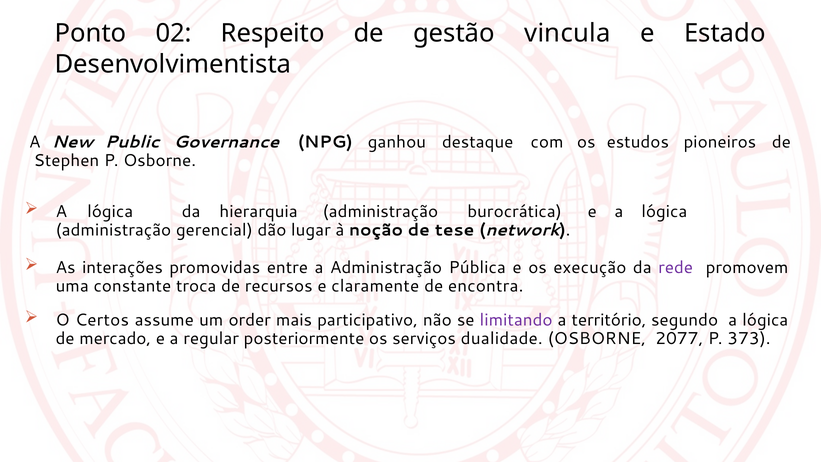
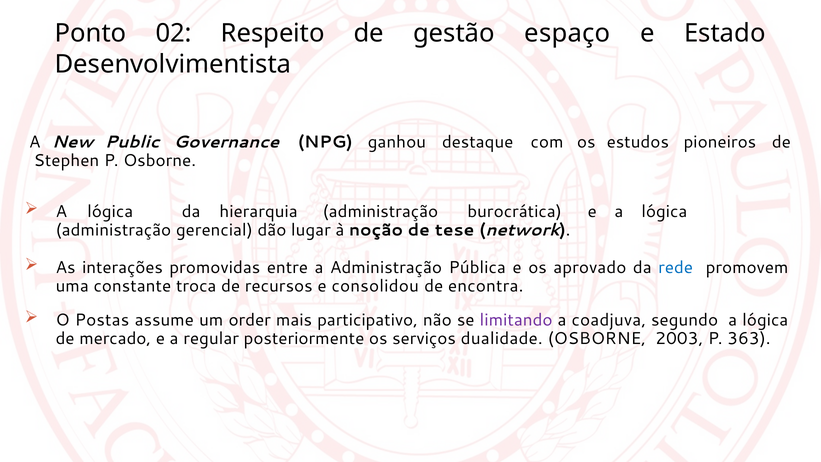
vincula: vincula -> espaço (567, 33)
execução: execução -> aprovado (590, 267)
rede colour: purple -> blue (676, 267)
claramente: claramente -> consolidou (375, 286)
Certos: Certos -> Postas (102, 320)
território: território -> coadjuva (609, 320)
2077: 2077 -> 2003 (679, 338)
373: 373 -> 363 (749, 338)
